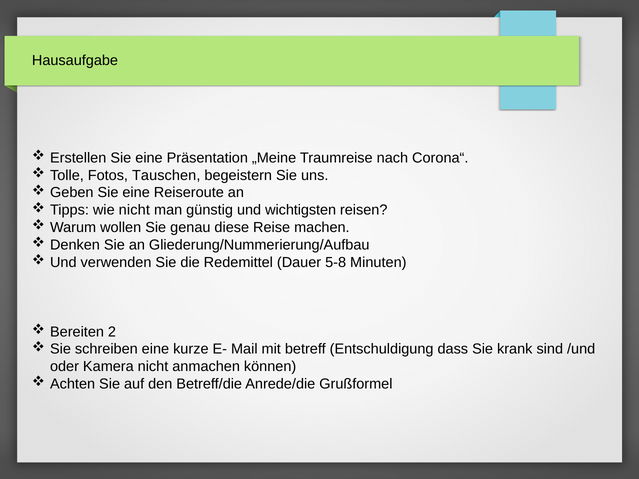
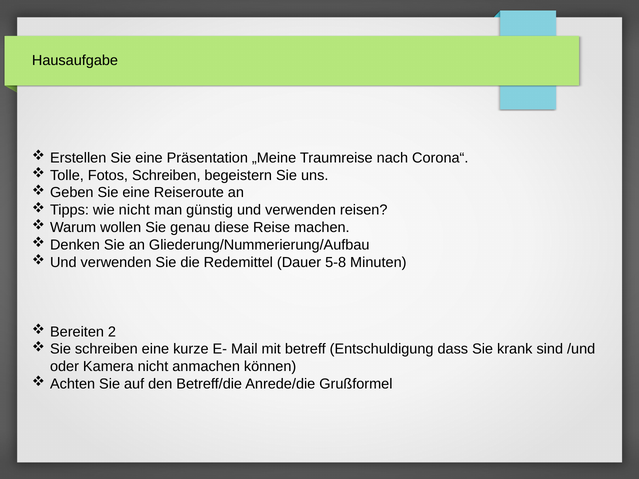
Fotos Tauschen: Tauschen -> Schreiben (166, 175)
günstig und wichtigsten: wichtigsten -> verwenden (301, 210)
